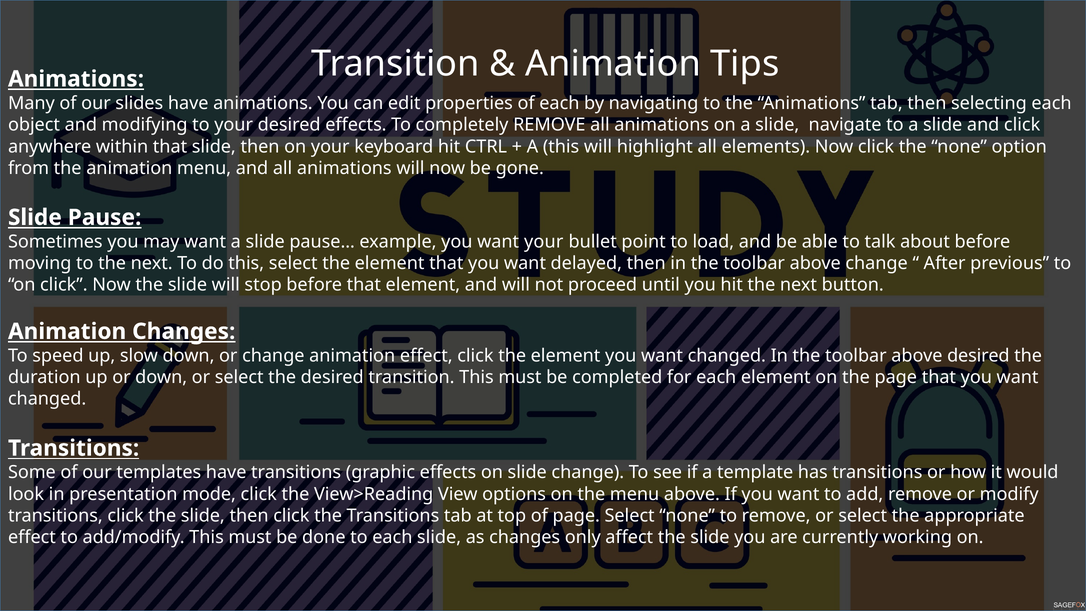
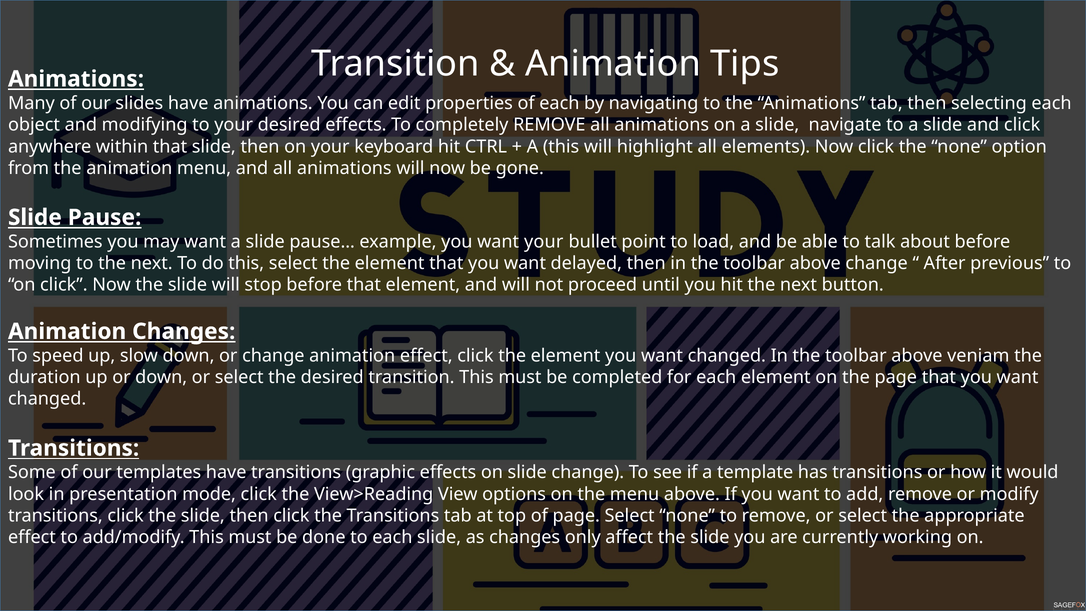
above desired: desired -> veniam (978, 356)
